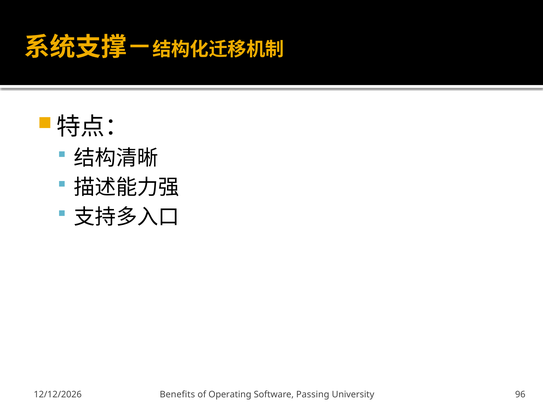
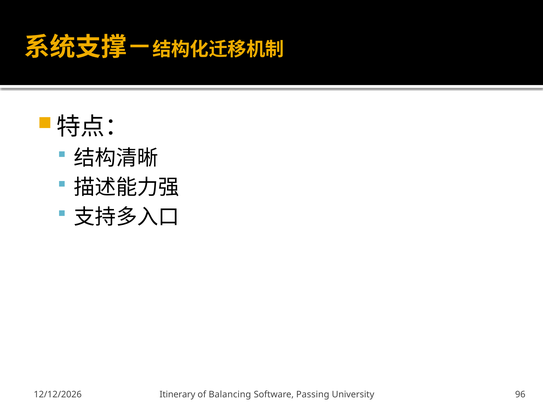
Benefits: Benefits -> Itinerary (177, 395)
Operating: Operating -> Balancing (230, 395)
